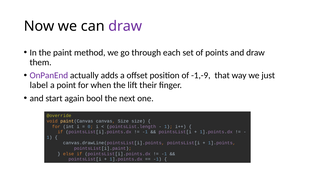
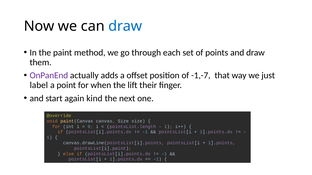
draw colour: purple -> blue (125, 26)
-1,-9: -1,-9 -> -1,-7 (201, 76)
bool: bool -> kind (94, 99)
